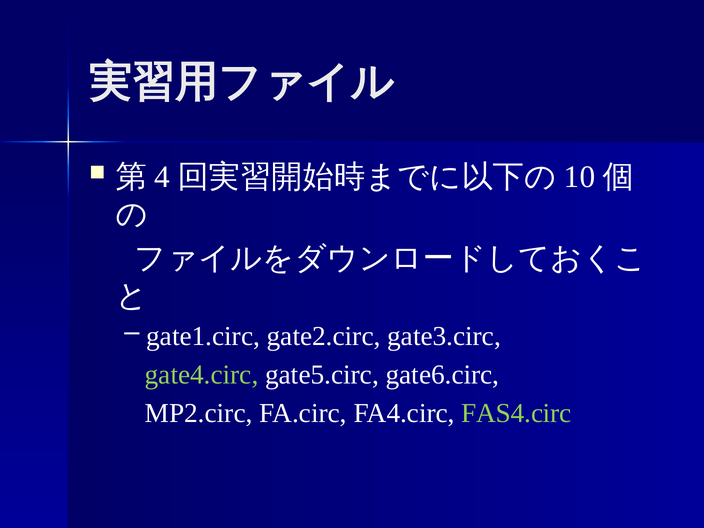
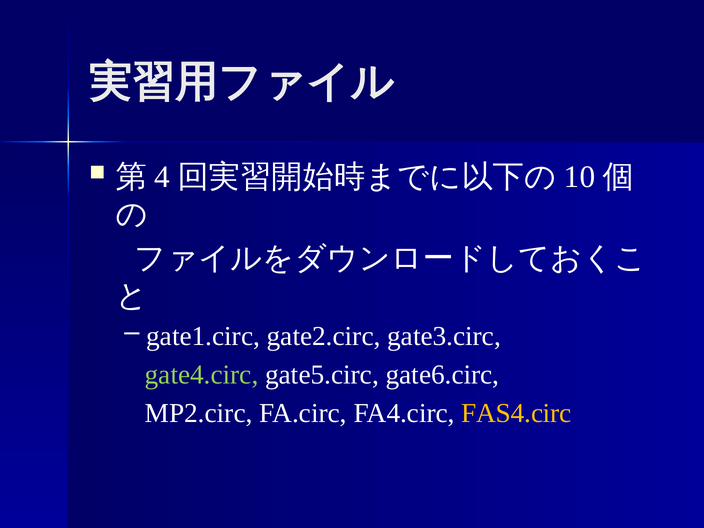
FAS4.circ colour: light green -> yellow (516, 413)
